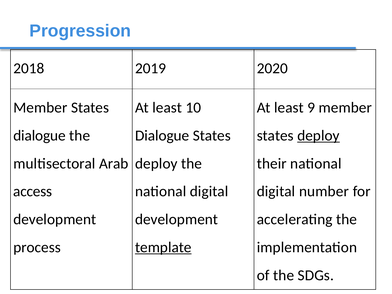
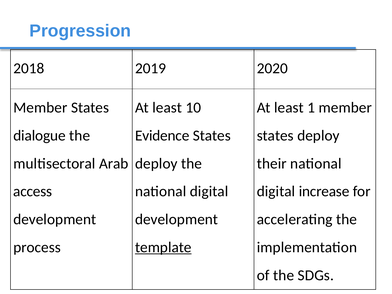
9: 9 -> 1 (311, 108)
Dialogue: Dialogue -> Evidence (162, 136)
deploy underline: present -> none (318, 136)
number: number -> increase (324, 191)
